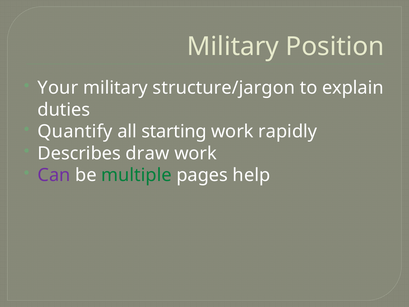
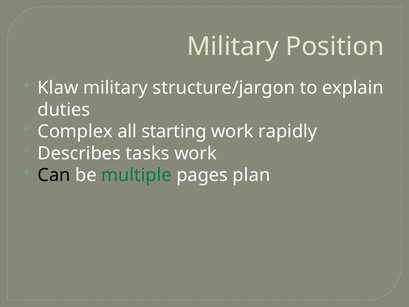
Your: Your -> Klaw (58, 88)
Quantify: Quantify -> Complex (75, 131)
draw: draw -> tasks (148, 153)
Can colour: purple -> black (54, 175)
help: help -> plan (252, 175)
